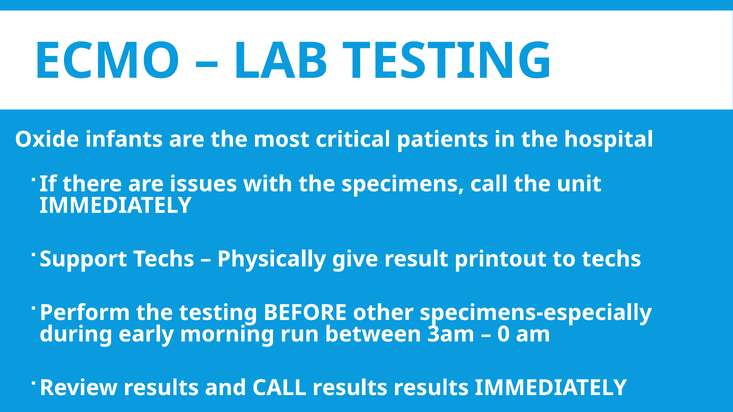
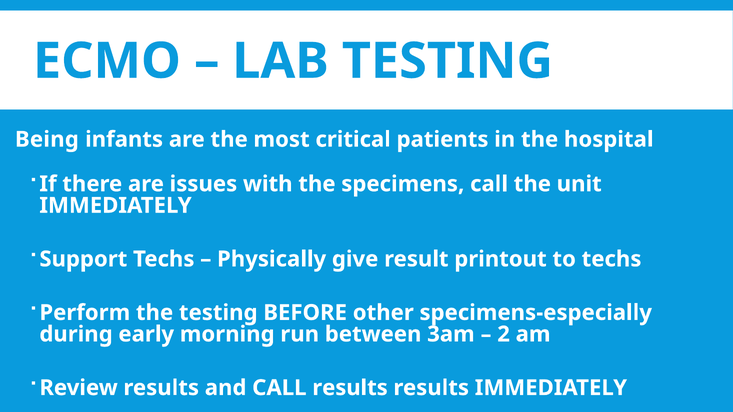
Oxide: Oxide -> Being (47, 140)
0: 0 -> 2 (504, 334)
